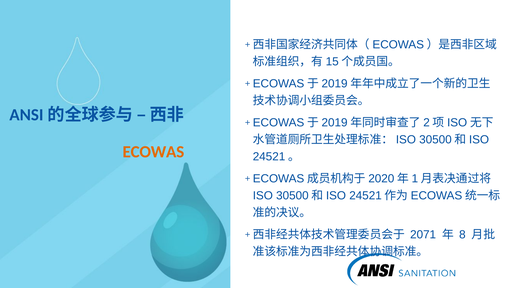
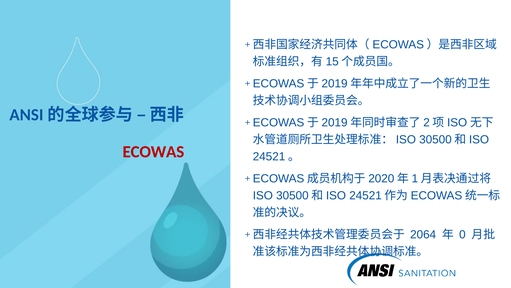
ECOWAS colour: orange -> red (153, 152)
2071: 2071 -> 2064 (423, 234)
8: 8 -> 0 (462, 234)
